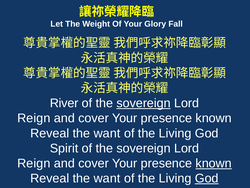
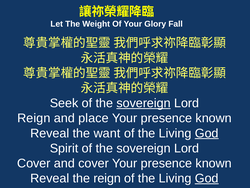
River: River -> Seek (64, 103)
cover: cover -> place (93, 118)
God underline: none -> present (207, 133)
Reign: Reign -> Cover (34, 163)
known underline: present -> none (214, 163)
want: want -> reign (107, 178)
